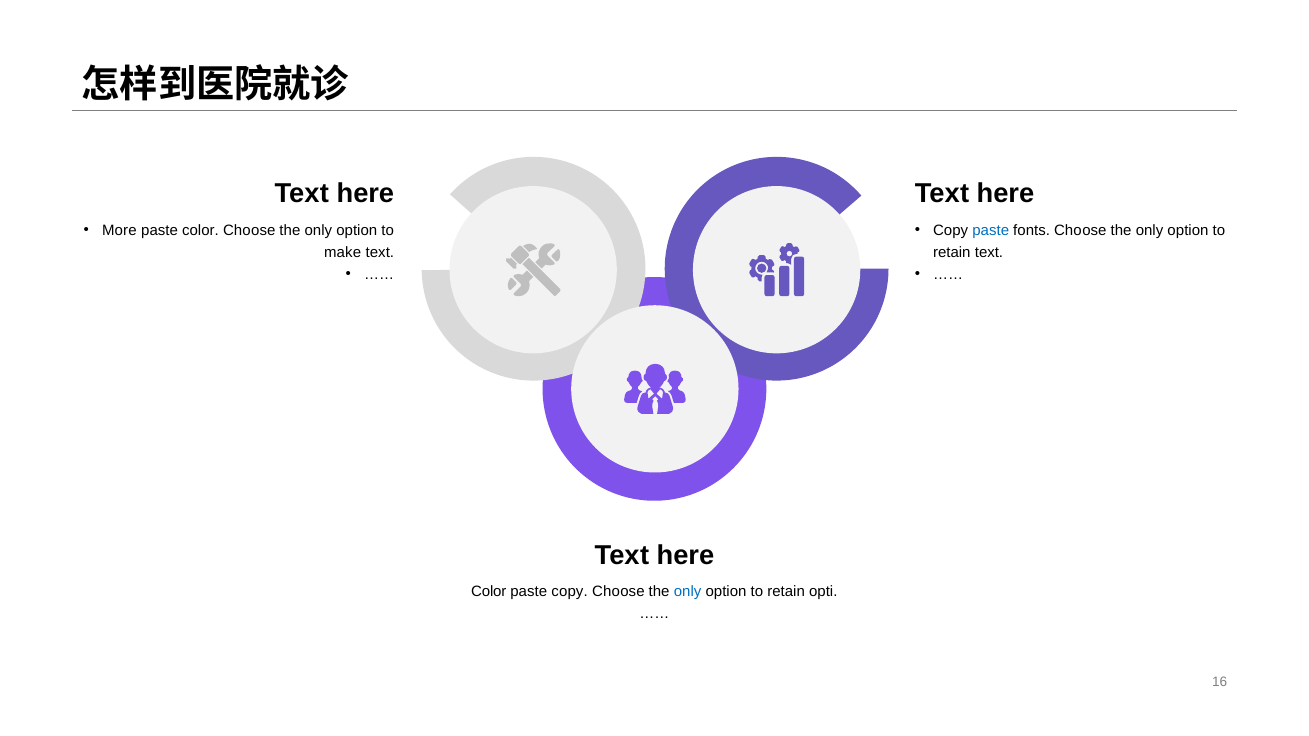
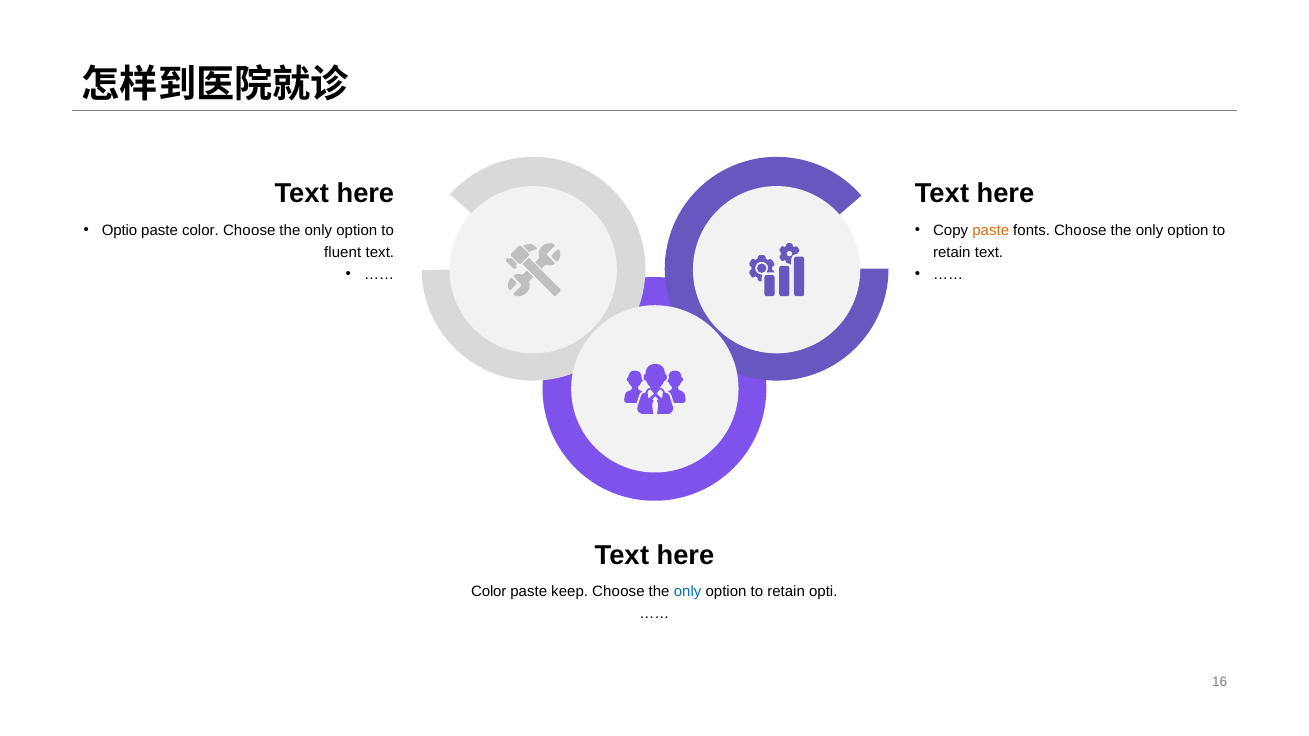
More: More -> Optio (120, 231)
paste colour: blue -> orange (991, 231)
make: make -> fluent (343, 253)
paste copy: copy -> keep (570, 592)
